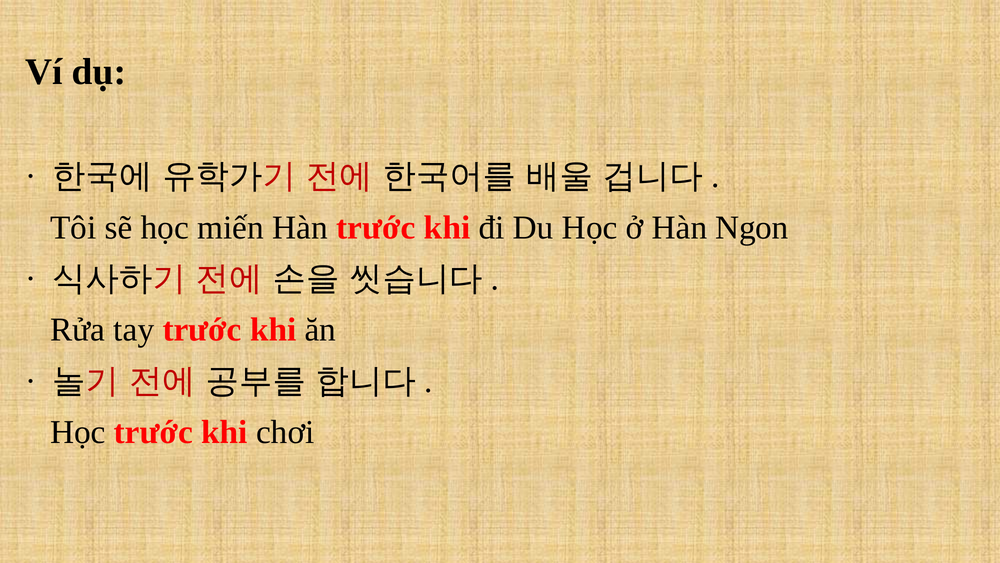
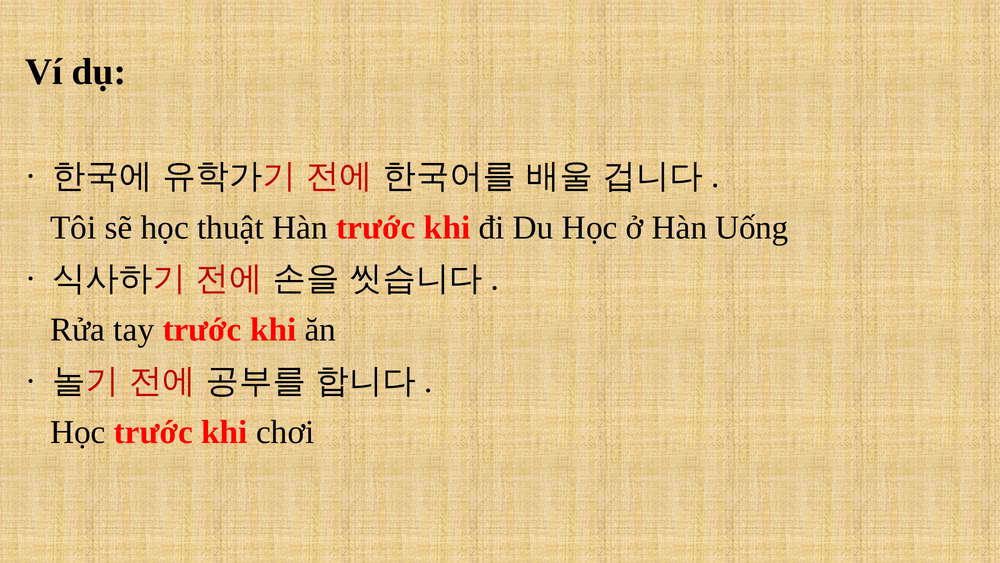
miến: miến -> thuật (231, 227)
Ngon: Ngon -> Uống (752, 227)
